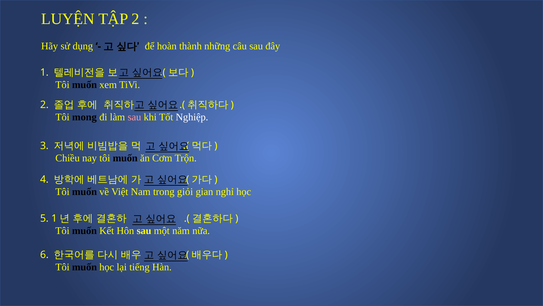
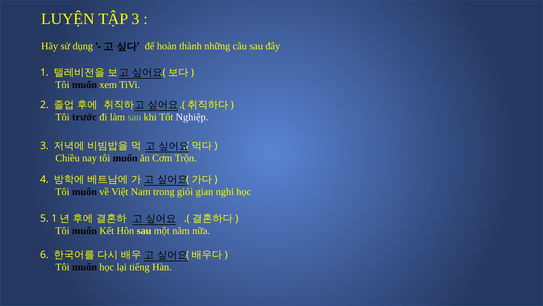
TẬP 2: 2 -> 3 (136, 19)
mong: mong -> trước (84, 117)
sau colour: pink -> light green (134, 117)
